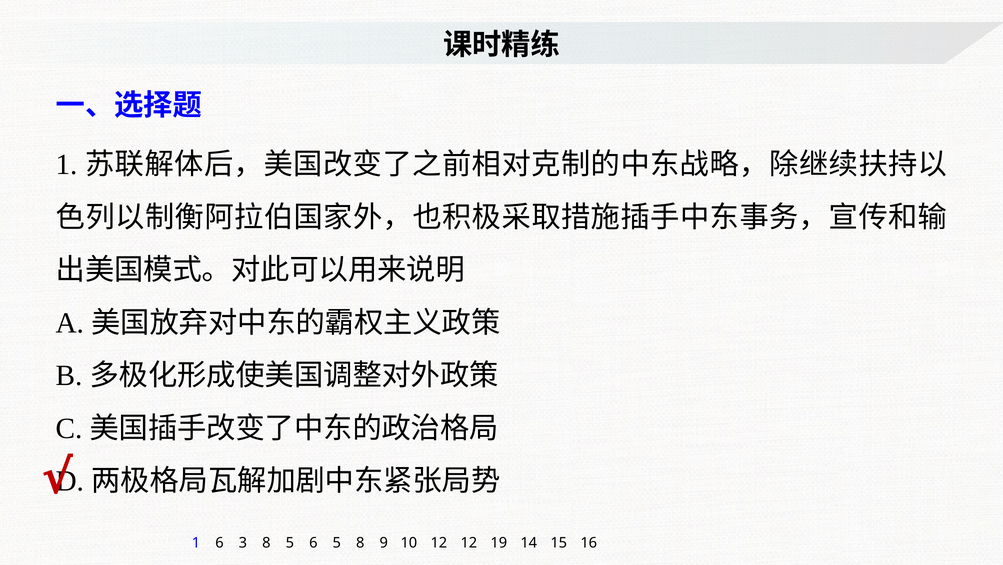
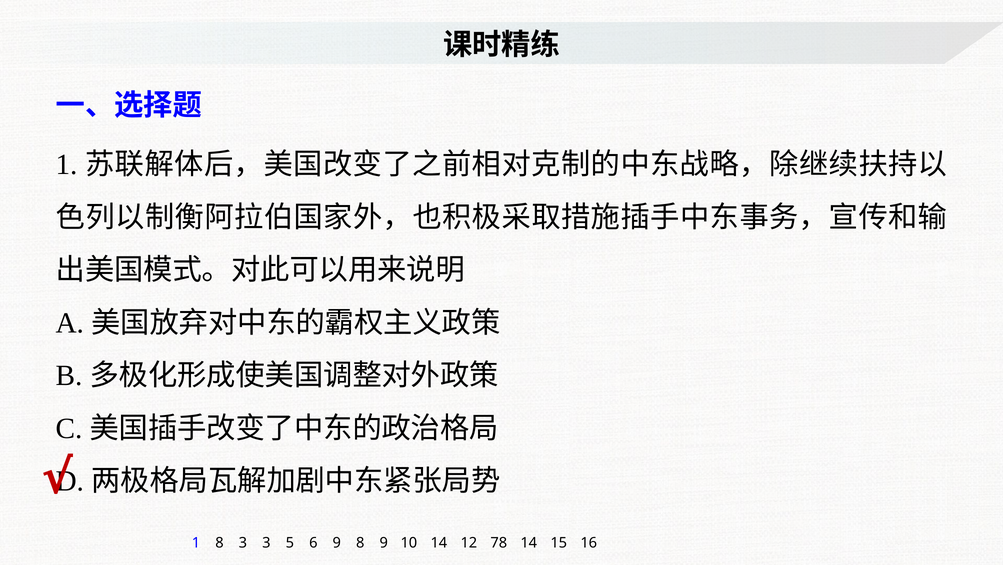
1 6: 6 -> 8 (219, 542)
3 8: 8 -> 3 (266, 542)
6 5: 5 -> 9 (337, 542)
10 12: 12 -> 14 (439, 542)
19: 19 -> 78 (499, 542)
